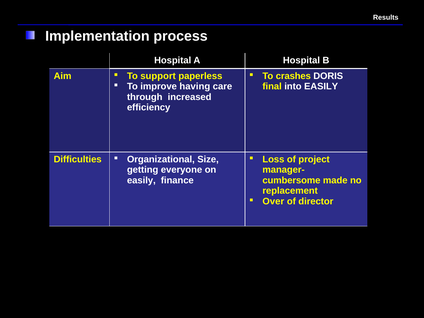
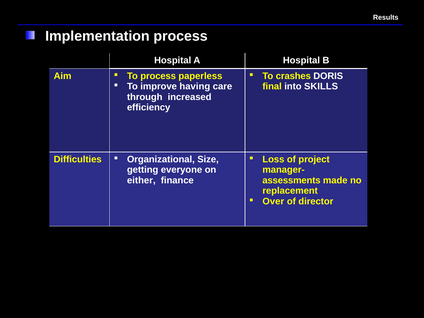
To support: support -> process (158, 76)
into EASILY: EASILY -> SKILLS (321, 87)
easily: easily -> either (141, 180)
cumbersome: cumbersome -> assessments (291, 180)
